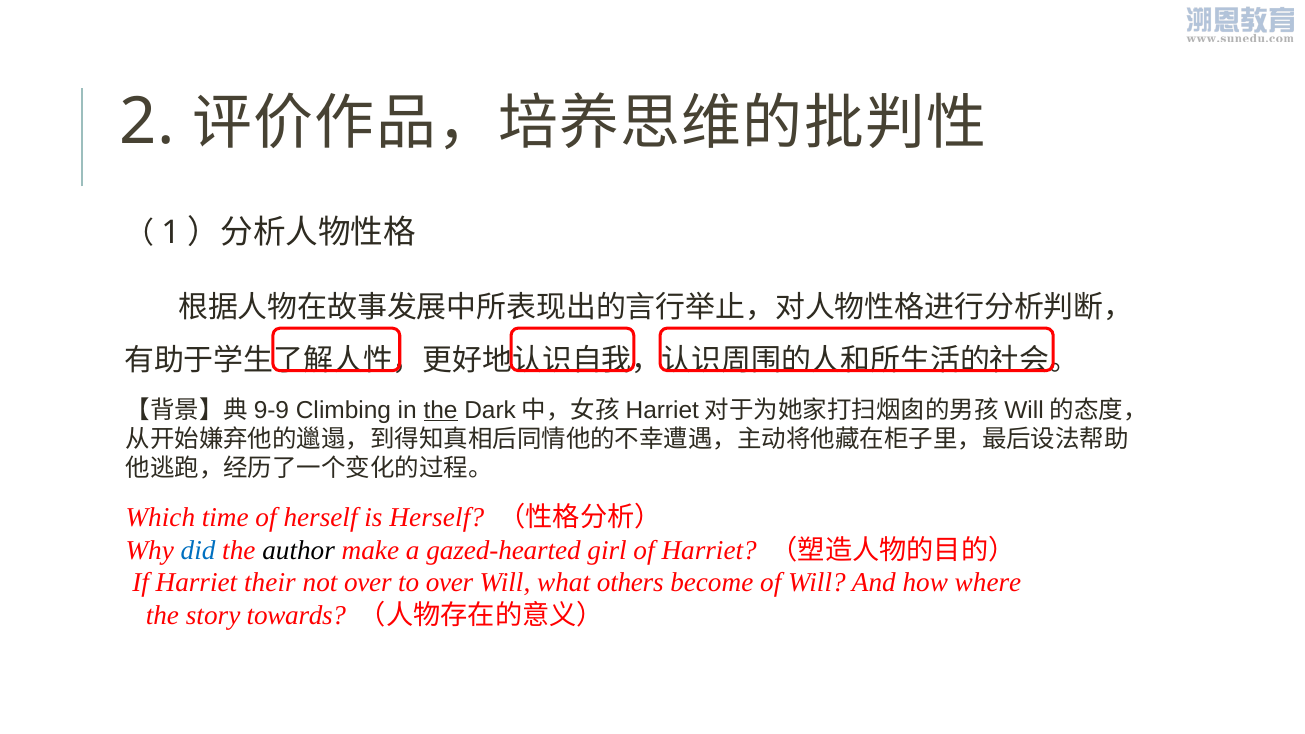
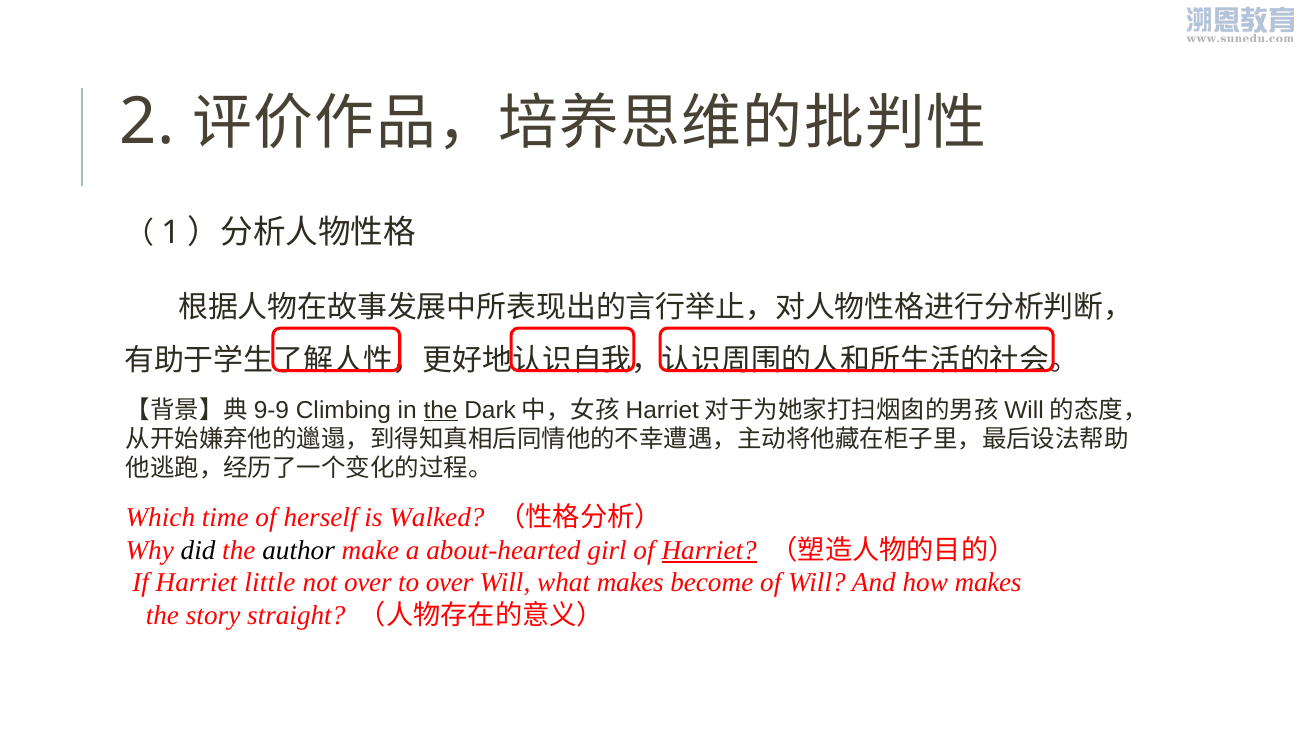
is Herself: Herself -> Walked (437, 518)
did colour: blue -> black (198, 550)
gazed-hearted: gazed-hearted -> about-hearted (503, 550)
Harriet underline: none -> present (709, 550)
their: their -> little (270, 583)
what others: others -> makes (630, 583)
how where: where -> makes (988, 583)
towards: towards -> straight (296, 616)
